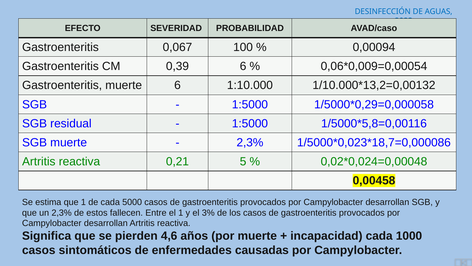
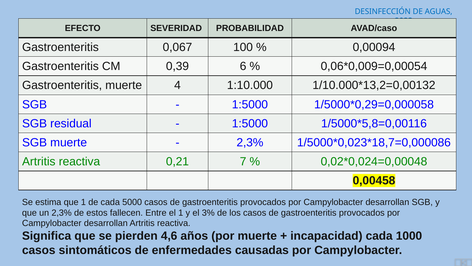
muerte 6: 6 -> 4 (177, 85)
5: 5 -> 7 (243, 161)
